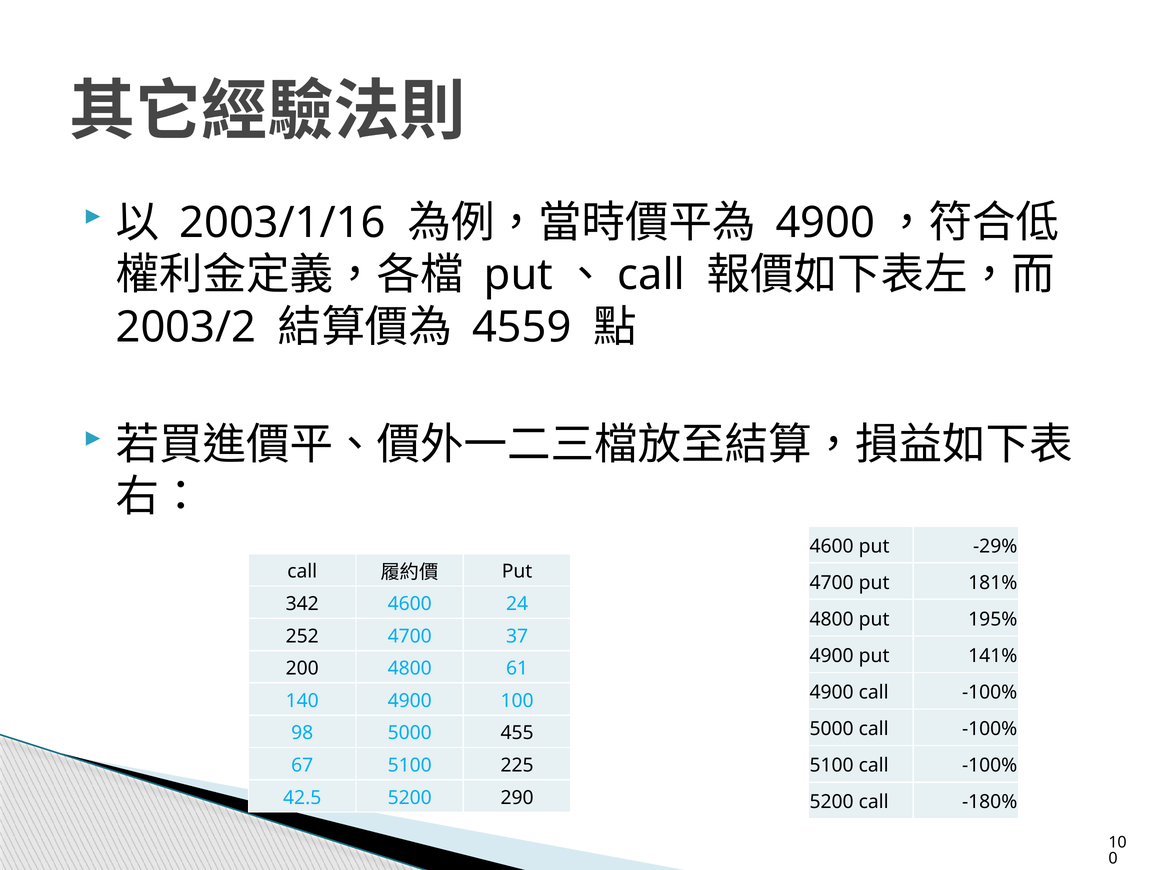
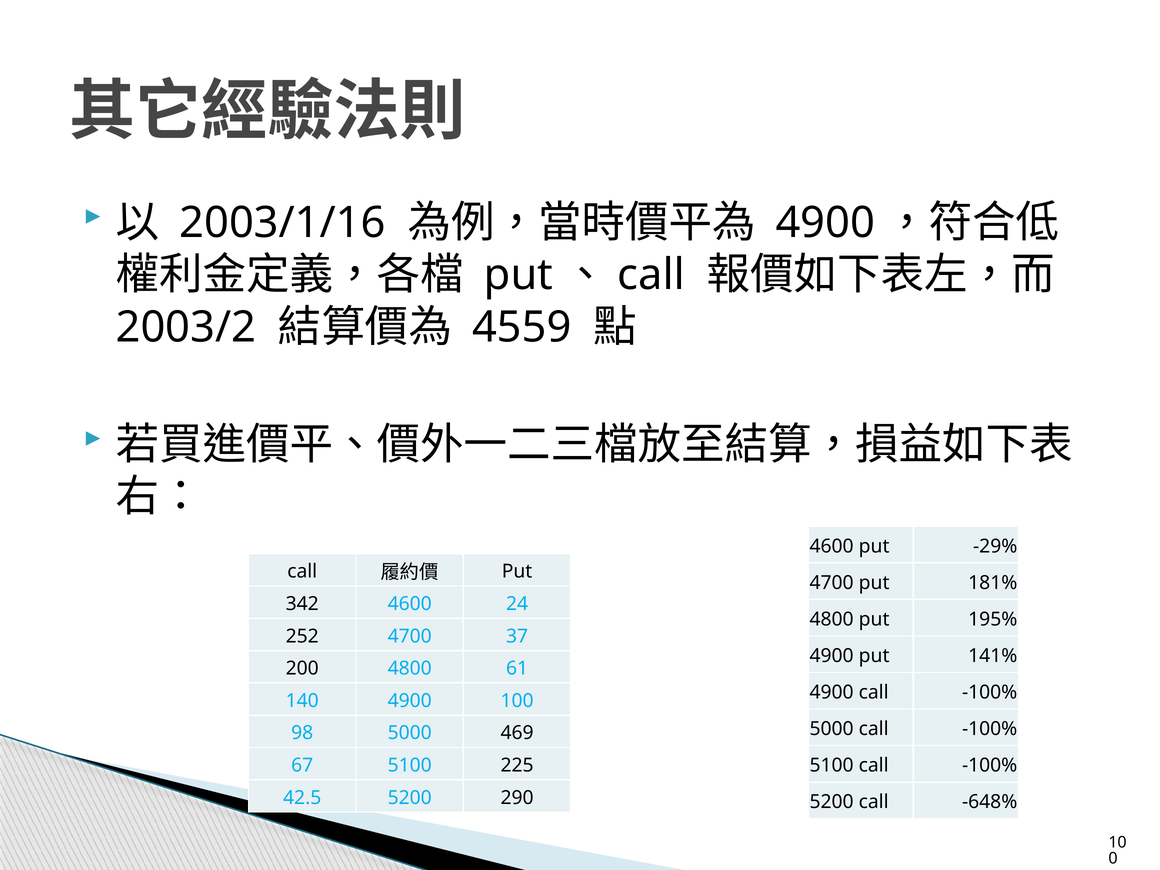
455: 455 -> 469 (517, 733)
-180%: -180% -> -648% (990, 802)
